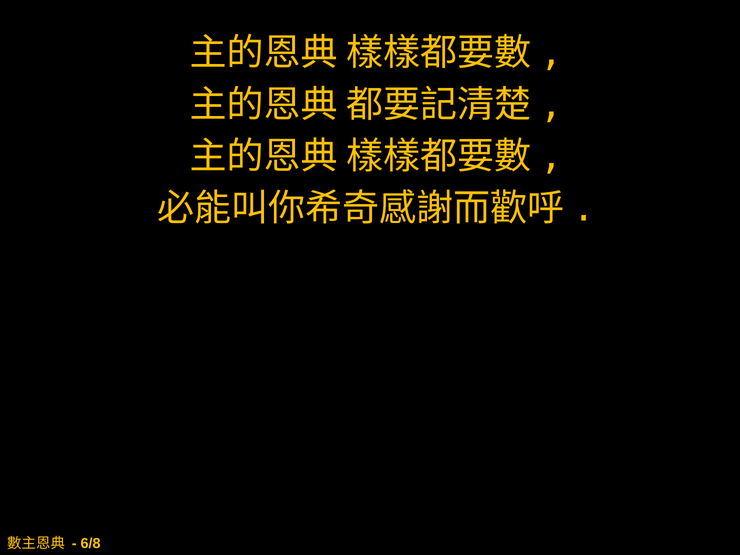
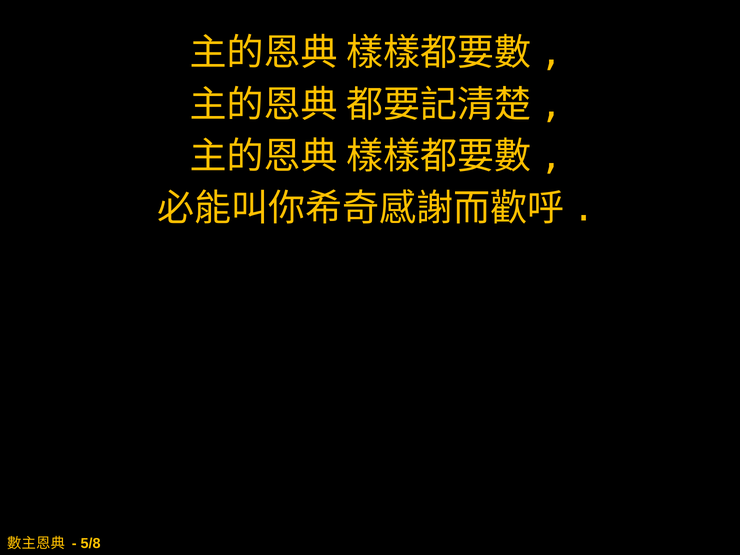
6/8: 6/8 -> 5/8 (91, 544)
